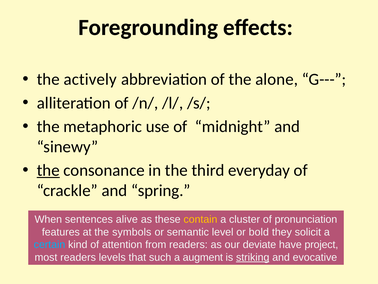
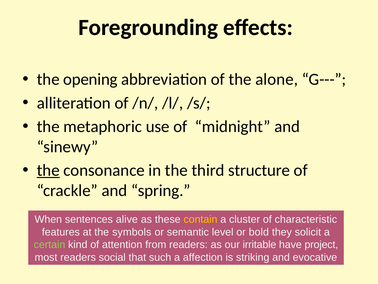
actively: actively -> opening (90, 79)
everyday: everyday -> structure (259, 170)
pronunciation: pronunciation -> characteristic (306, 219)
certain colour: light blue -> light green (49, 244)
deviate: deviate -> irritable (259, 244)
levels: levels -> social (112, 257)
augment: augment -> affection (203, 257)
striking underline: present -> none (253, 257)
